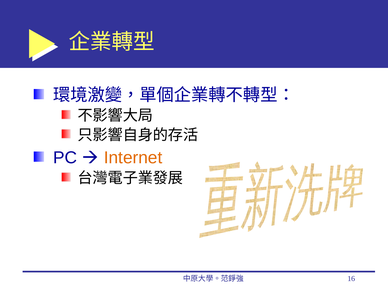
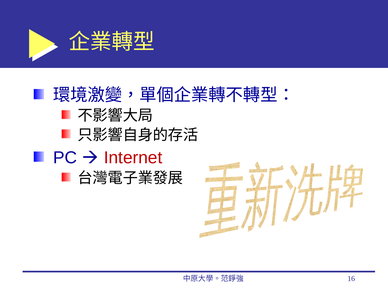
Internet colour: orange -> red (133, 158)
